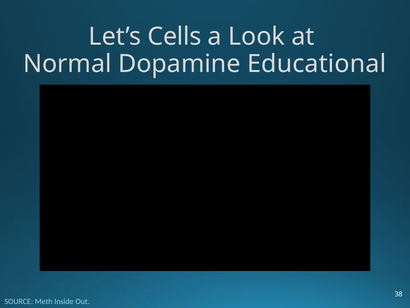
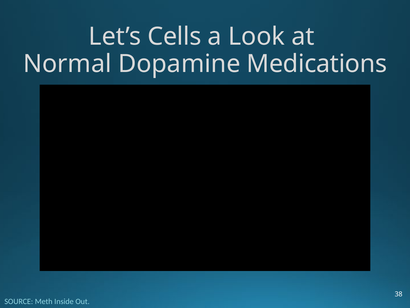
Educational: Educational -> Medications (317, 64)
